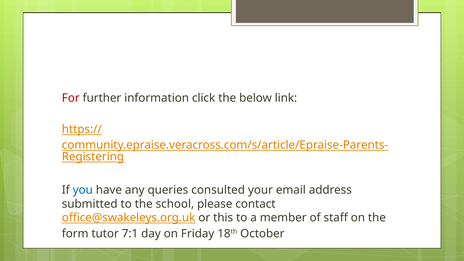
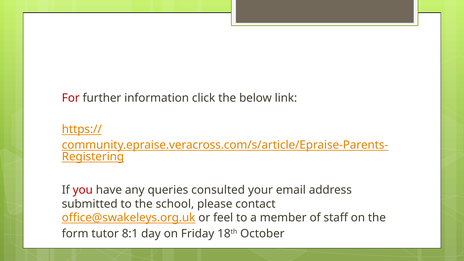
you colour: blue -> red (83, 190)
this: this -> feel (223, 218)
7:1: 7:1 -> 8:1 (130, 234)
